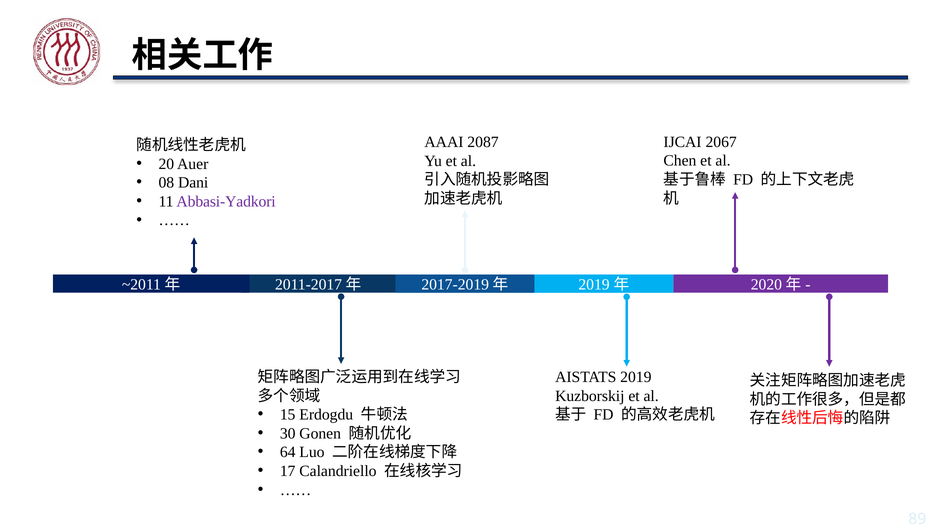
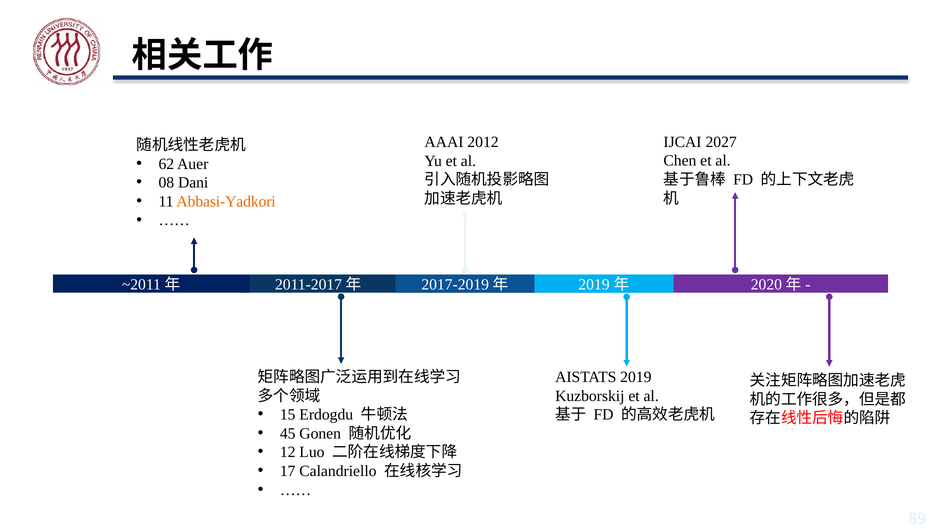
2087: 2087 -> 2012 (483, 142)
2067: 2067 -> 2027 (721, 142)
20: 20 -> 62 (166, 164)
Abbasi-Yadkori colour: purple -> orange (226, 202)
30: 30 -> 45 (288, 434)
64: 64 -> 12 (288, 453)
